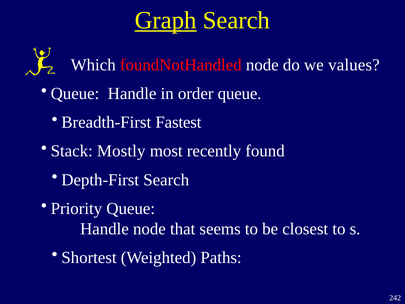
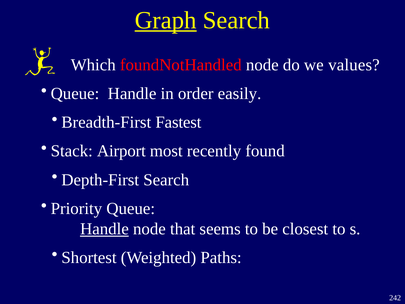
order queue: queue -> easily (240, 94)
Mostly: Mostly -> Airport (121, 151)
Handle underline: none -> present (104, 229)
